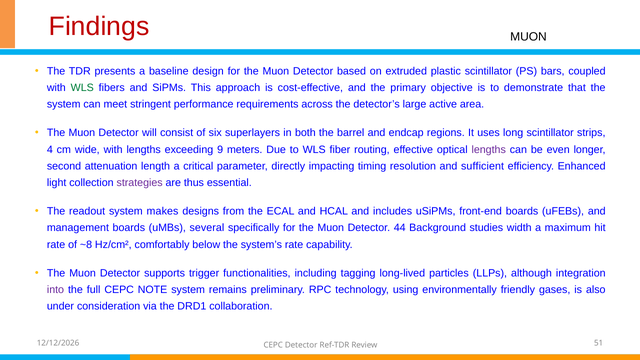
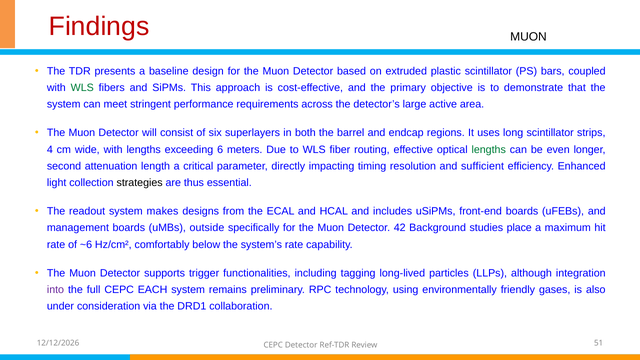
9: 9 -> 6 (220, 150)
lengths colour: purple -> green (489, 150)
strategies colour: purple -> black (140, 183)
several: several -> outside (207, 228)
44: 44 -> 42 (400, 228)
width: width -> place (519, 228)
~8: ~8 -> ~6 (86, 245)
NOTE: NOTE -> EACH (153, 290)
